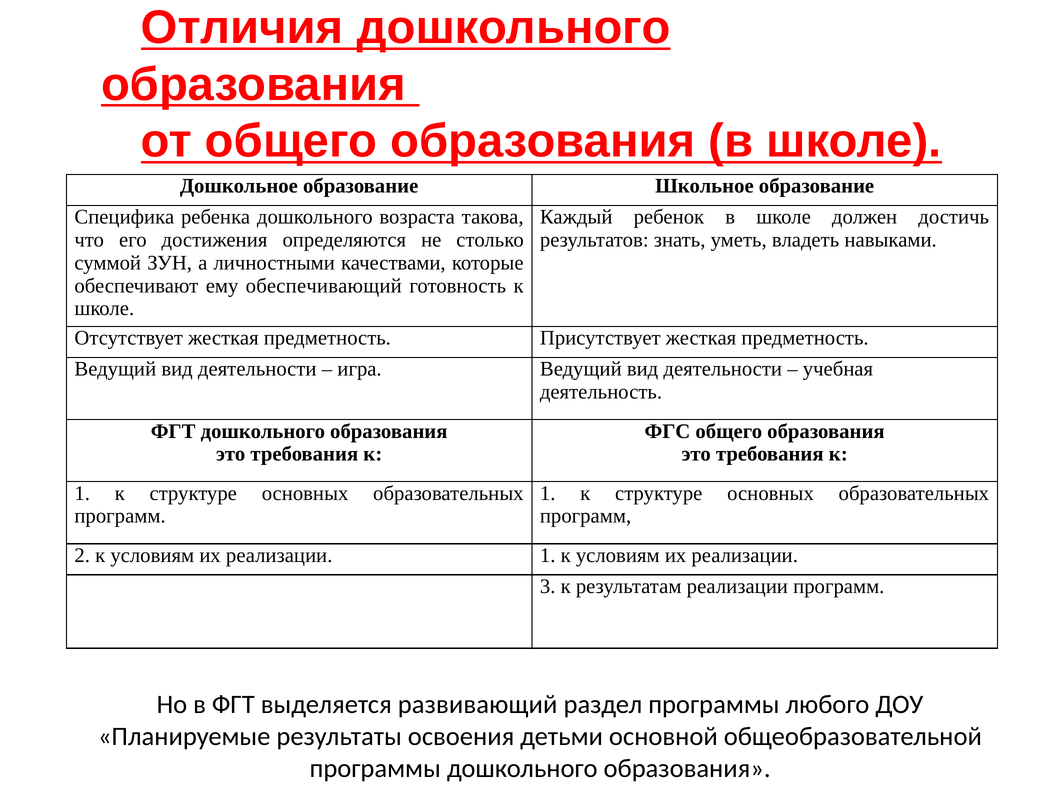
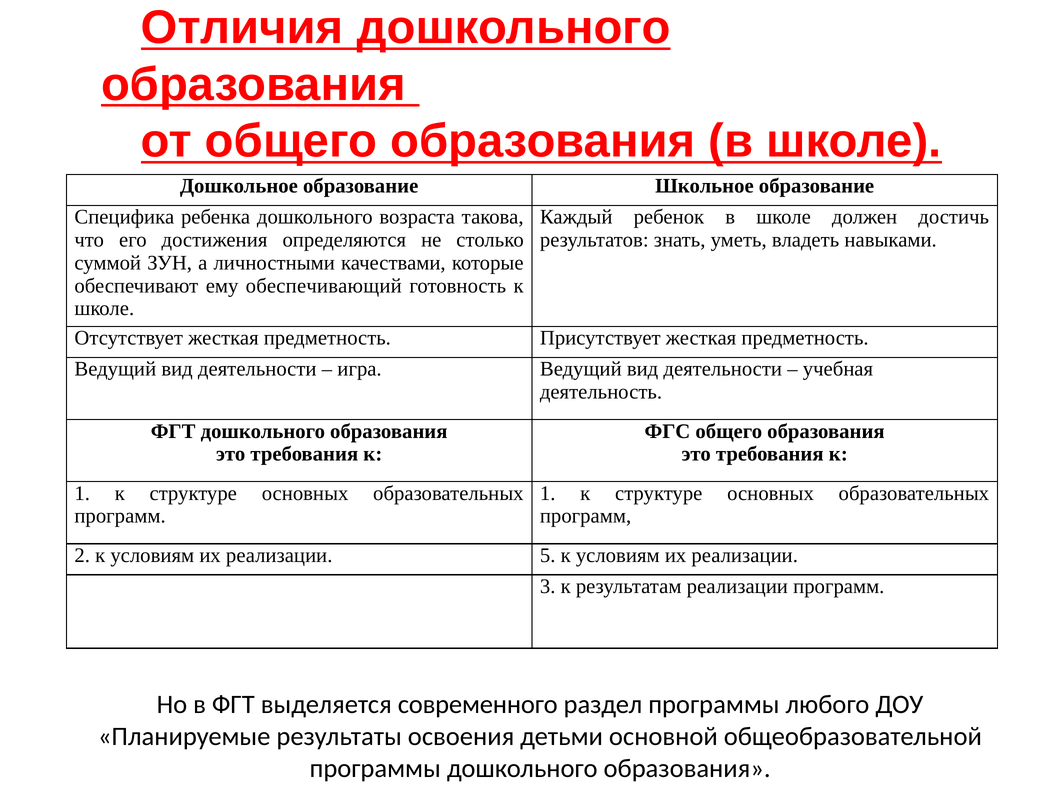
реализации 1: 1 -> 5 (548, 555)
развивающий: развивающий -> современного (478, 705)
